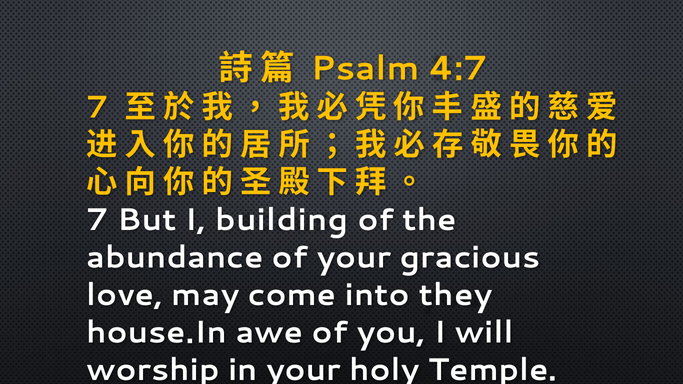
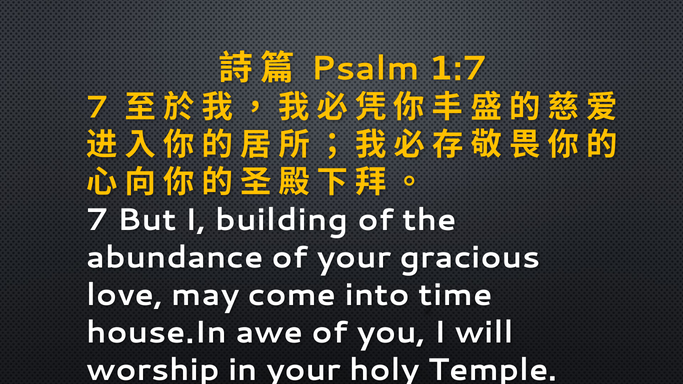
4:7: 4:7 -> 1:7 (458, 68)
they: they -> time (455, 295)
